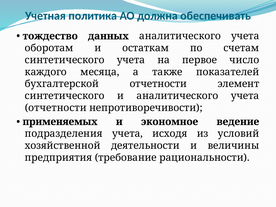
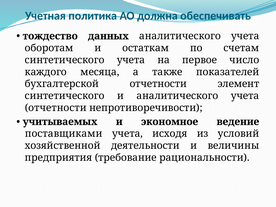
применяемых: применяемых -> учитываемых (60, 122)
подразделения: подразделения -> поставщиками (64, 134)
